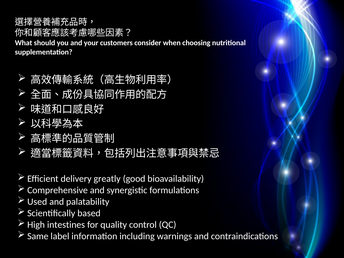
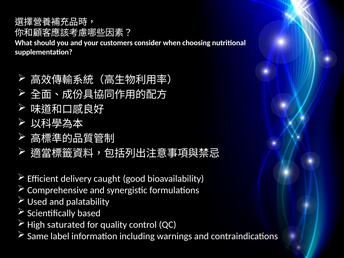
greatly: greatly -> caught (107, 179)
intestines: intestines -> saturated (66, 225)
